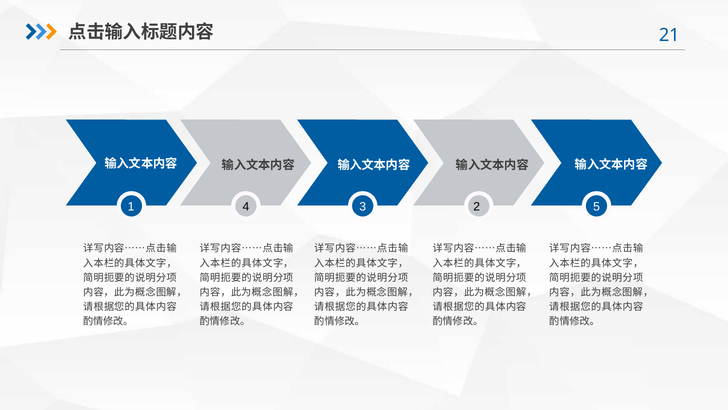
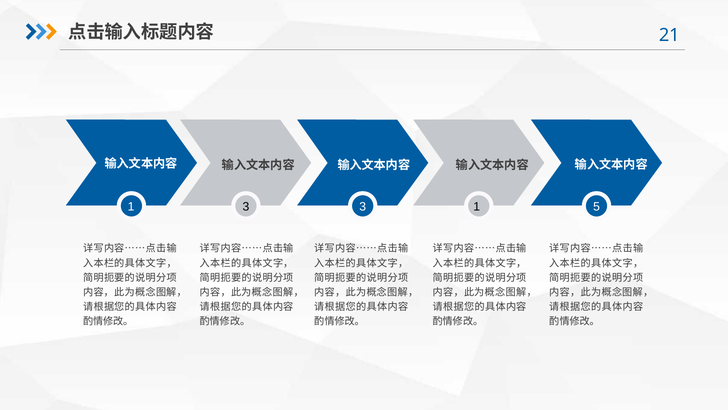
1 4: 4 -> 3 (246, 206)
3 2: 2 -> 1 (477, 206)
